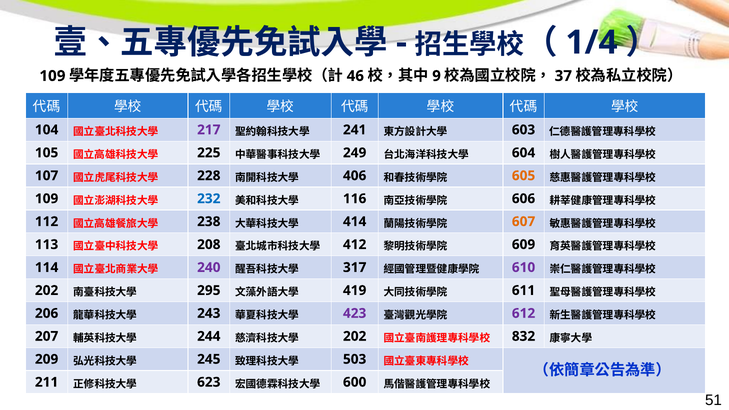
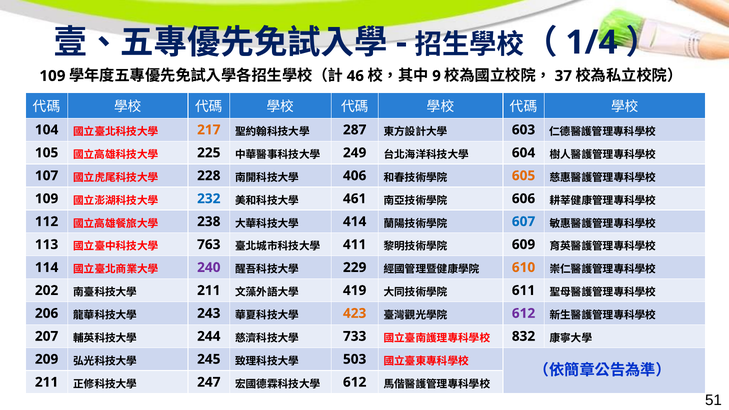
217 colour: purple -> orange (209, 130)
241: 241 -> 287 (355, 130)
116: 116 -> 461 (355, 199)
607 colour: orange -> blue (524, 222)
208: 208 -> 763 (209, 245)
412: 412 -> 411 (355, 245)
317: 317 -> 229 (355, 268)
610 colour: purple -> orange (524, 268)
295: 295 -> 211 (209, 290)
423 colour: purple -> orange (355, 313)
202: 202 -> 733 (355, 336)
623: 623 -> 247 (209, 382)
600: 600 -> 612 (355, 382)
